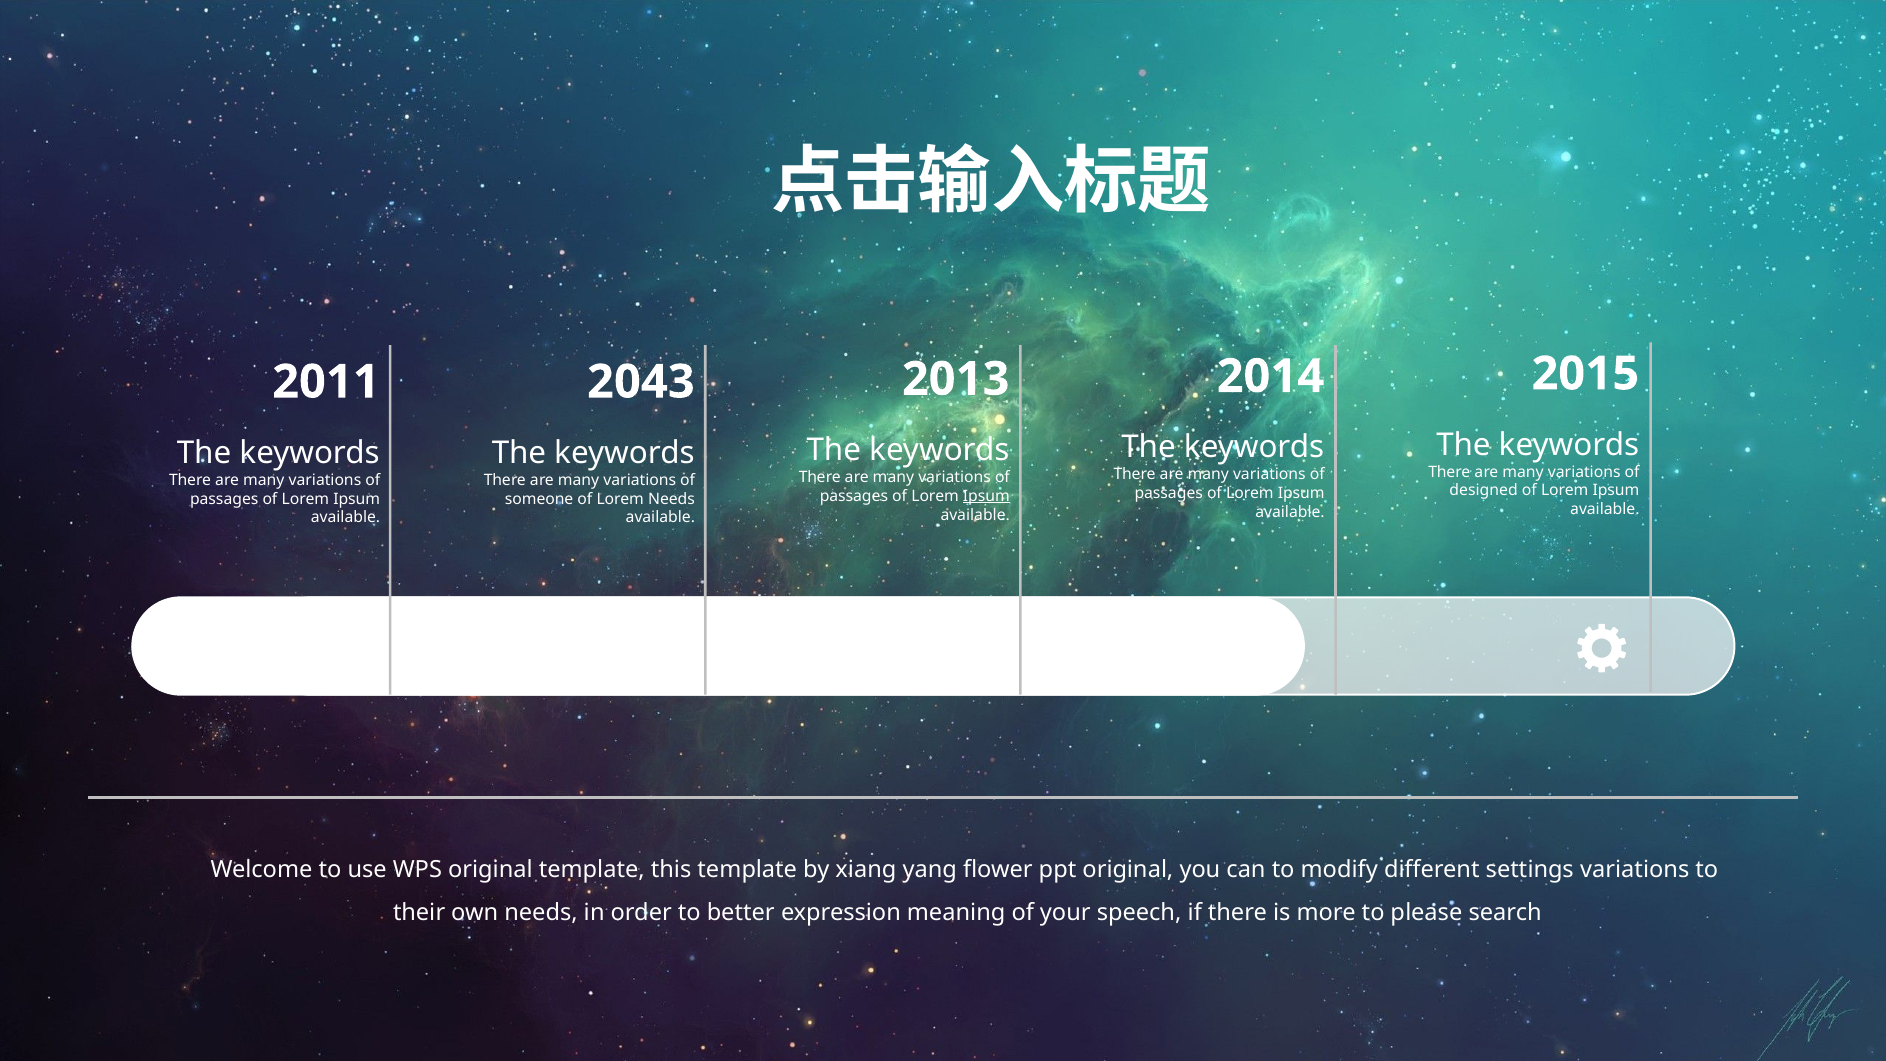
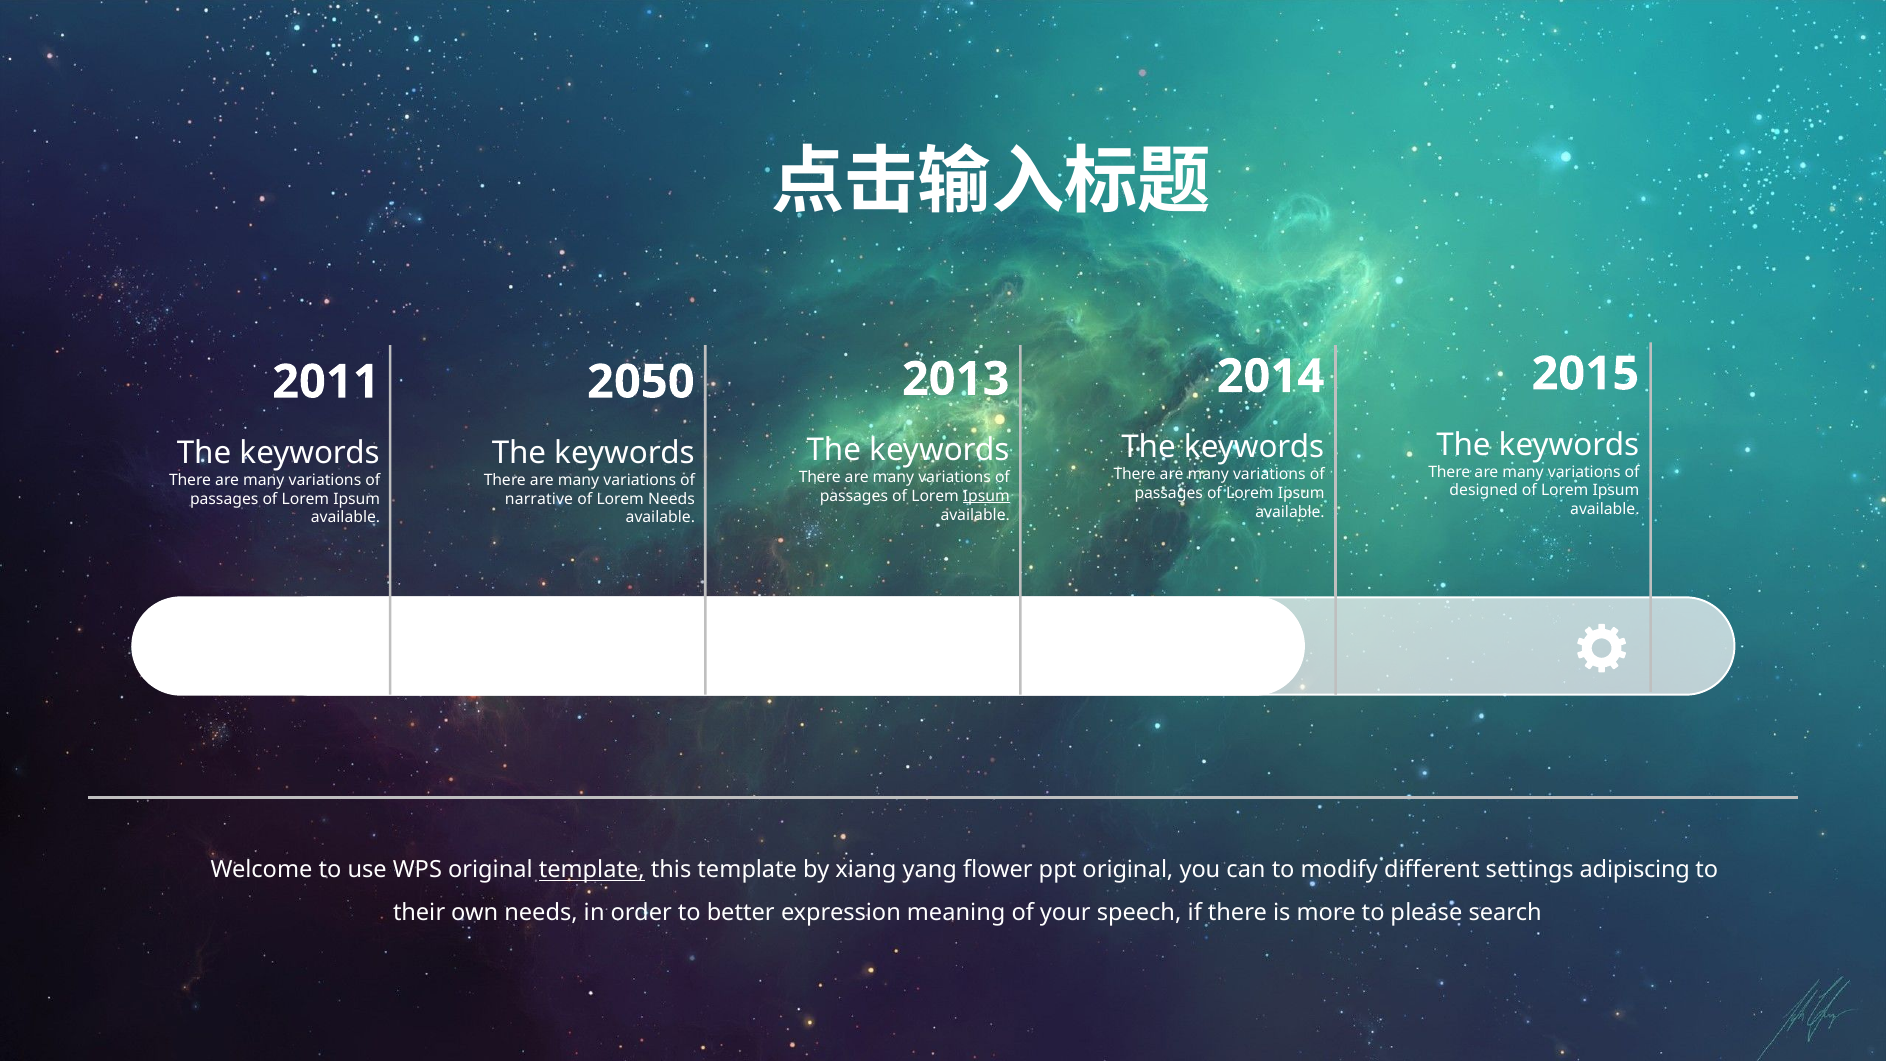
2043: 2043 -> 2050 (641, 382)
someone: someone -> narrative (539, 499)
template underline: none -> present (592, 870)
settings variations: variations -> adipiscing (1635, 870)
